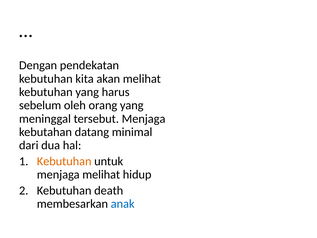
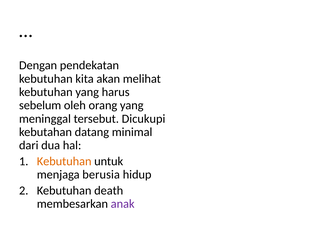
tersebut Menjaga: Menjaga -> Dicukupi (144, 119)
menjaga melihat: melihat -> berusia (101, 174)
anak colour: blue -> purple (123, 204)
